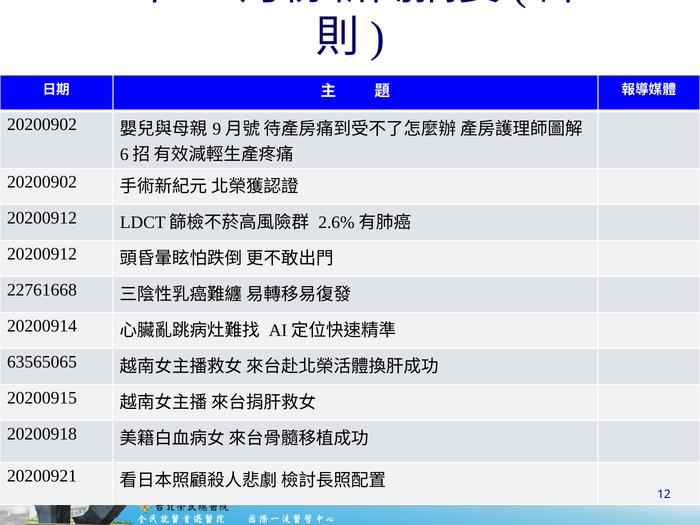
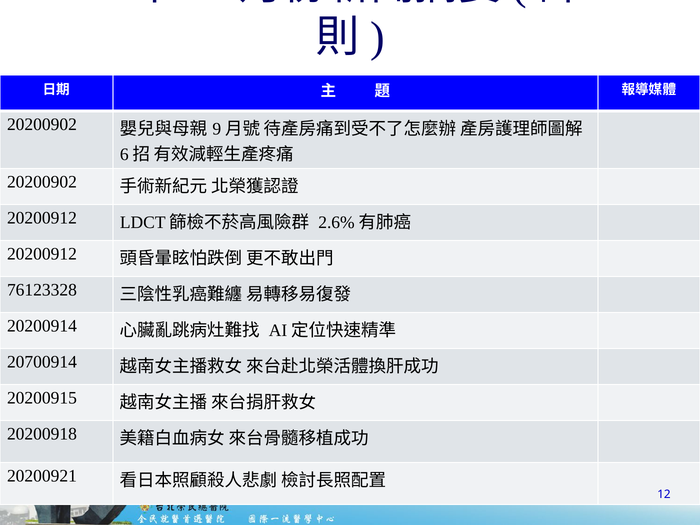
22761668: 22761668 -> 76123328 (42, 290)
63565065: 63565065 -> 20700914 (42, 362)
